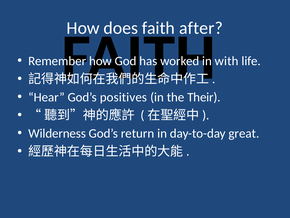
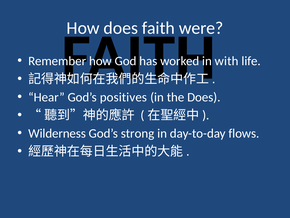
after: after -> were (201, 28)
the Their: Their -> Does (204, 97)
return: return -> strong (138, 133)
great: great -> flows (244, 133)
